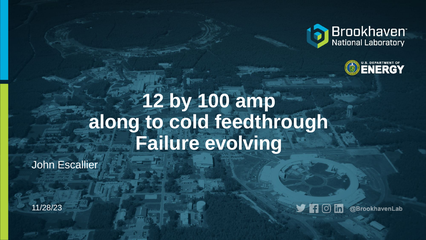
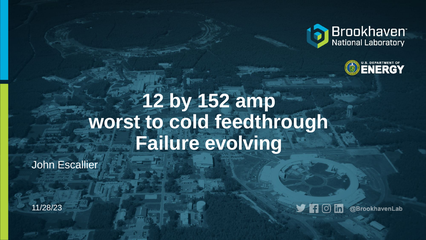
100: 100 -> 152 (214, 101)
along: along -> worst (115, 122)
